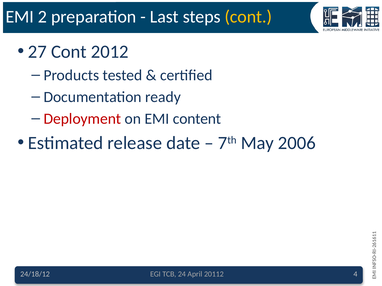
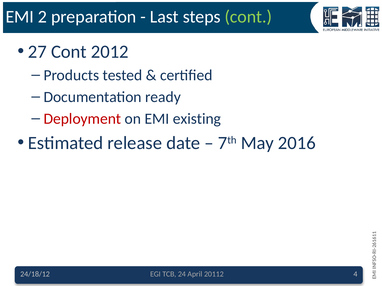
cont colour: yellow -> light green (248, 17)
content: content -> existing (197, 119)
2006: 2006 -> 2016 (297, 143)
